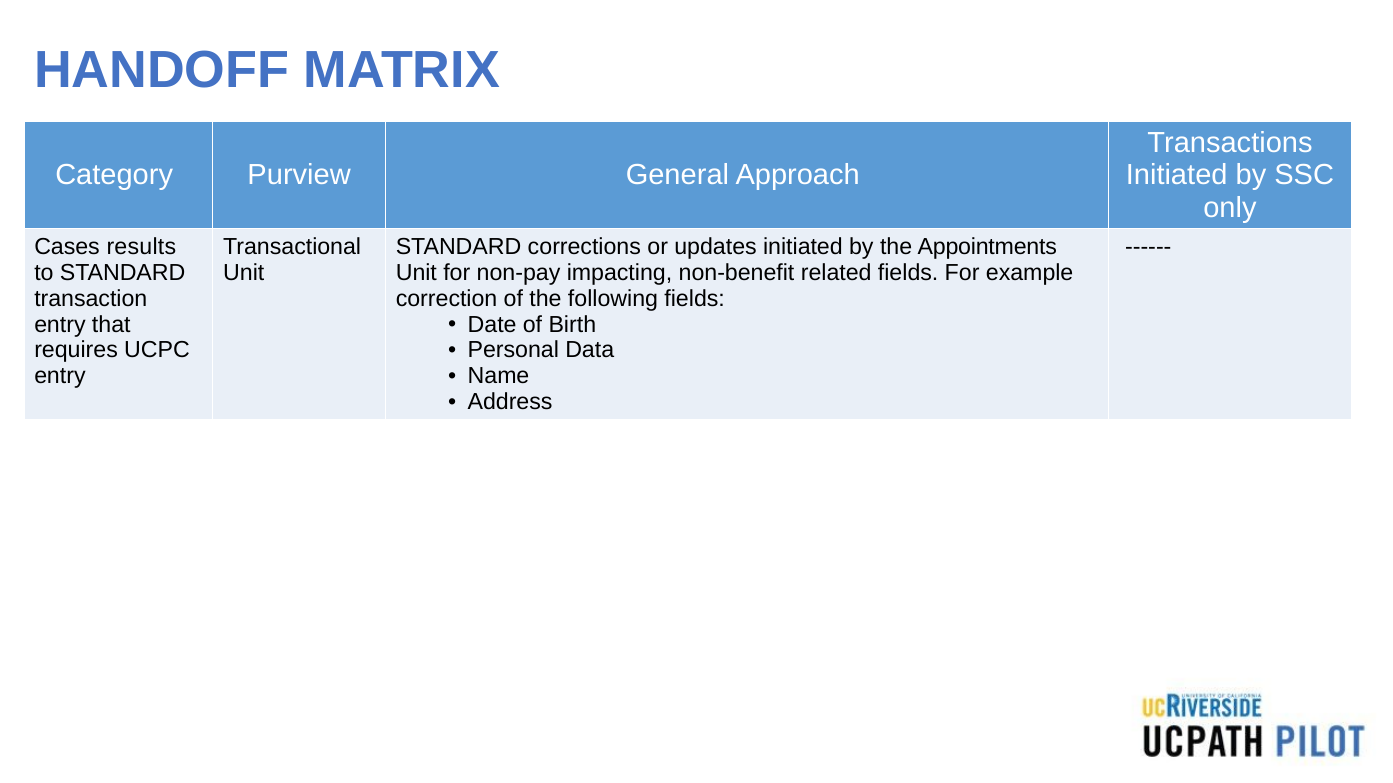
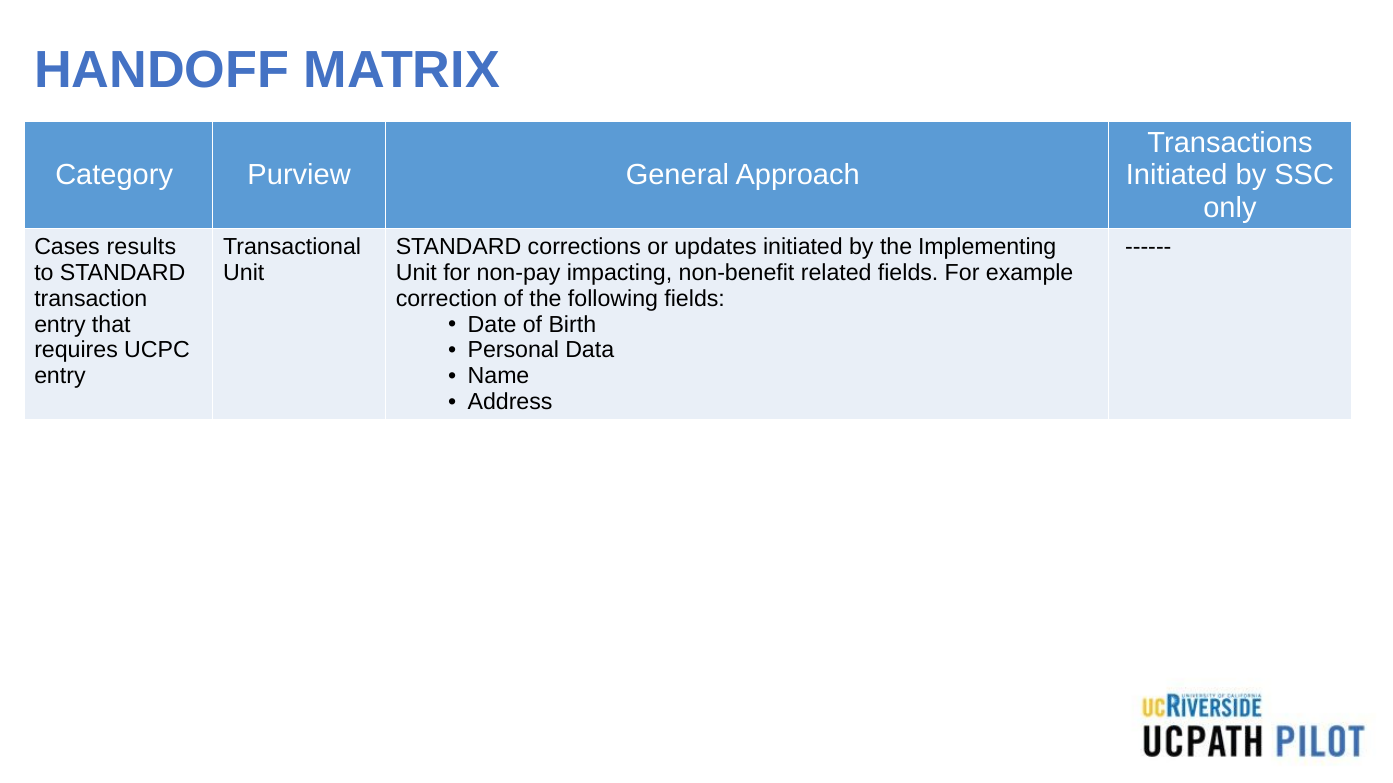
Appointments: Appointments -> Implementing (987, 247)
